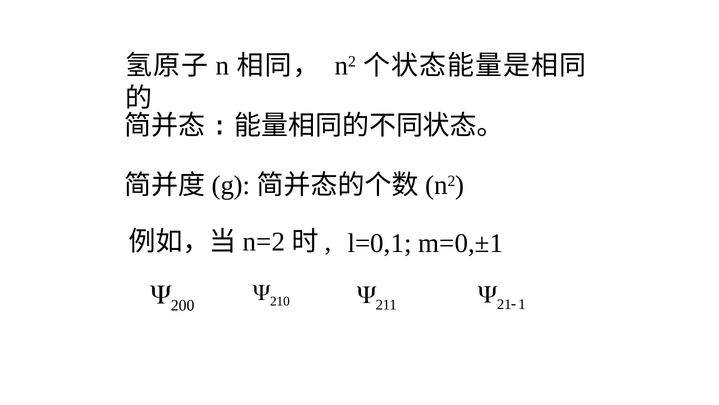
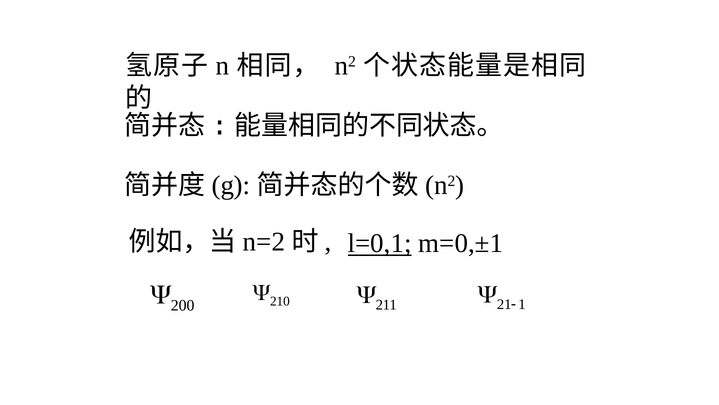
l=0,1 underline: none -> present (380, 243)
